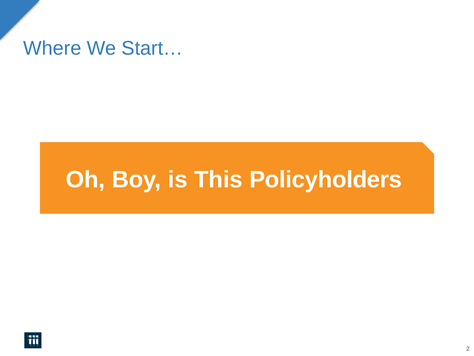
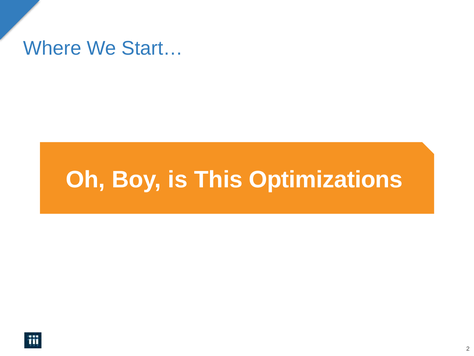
Policyholders: Policyholders -> Optimizations (326, 179)
